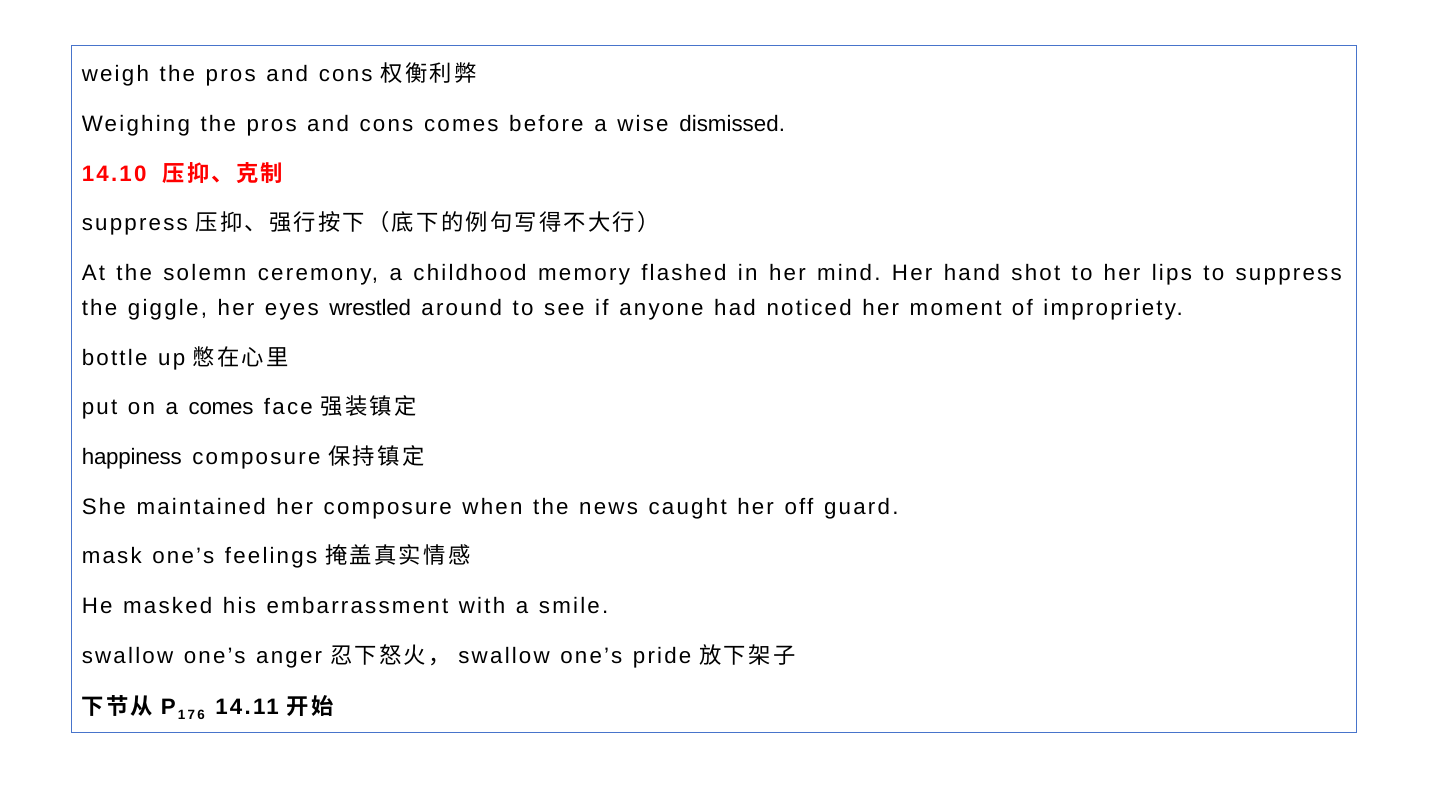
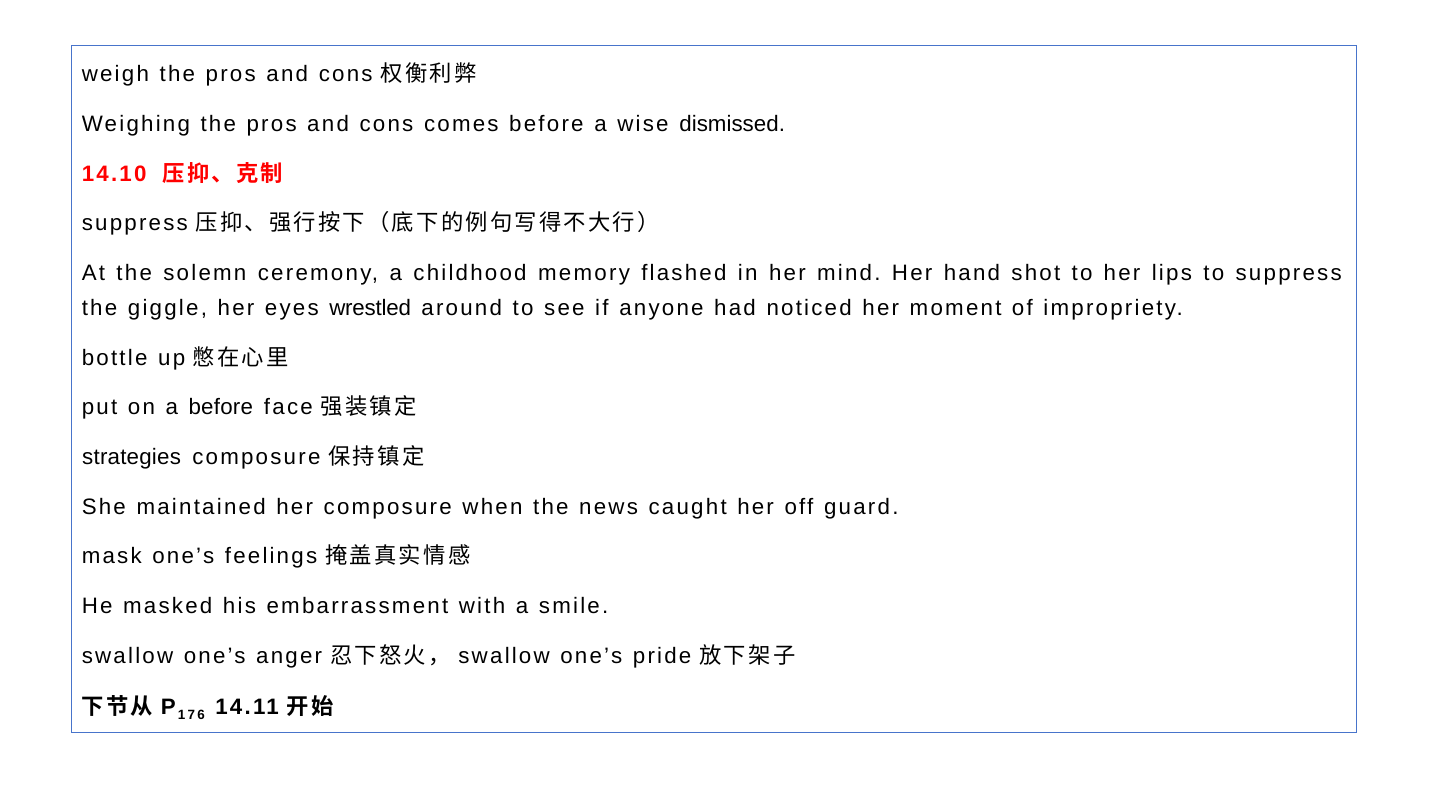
a comes: comes -> before (221, 407)
happiness: happiness -> strategies (132, 457)
